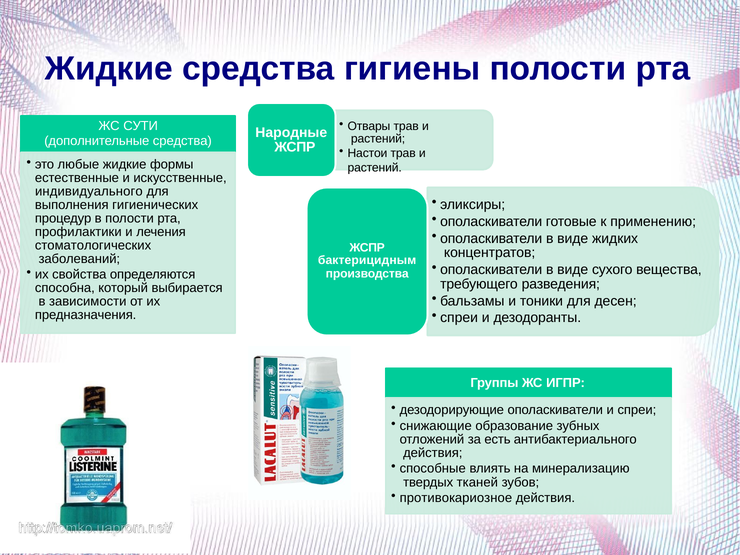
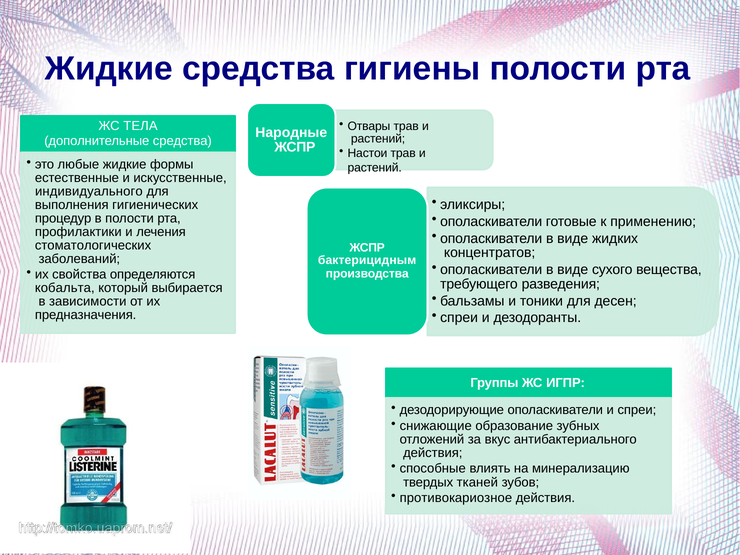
СУТИ: СУТИ -> ТЕЛА (140, 126)
способна: способна -> кобальта (65, 288)
есть: есть -> вкус (497, 439)
